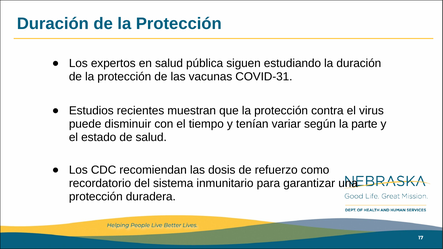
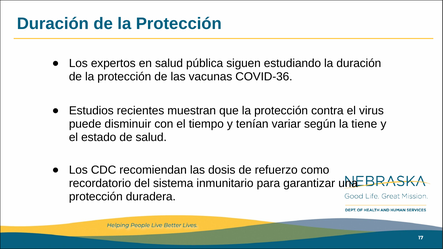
COVID-31: COVID-31 -> COVID-36 (264, 77)
parte: parte -> tiene (364, 124)
